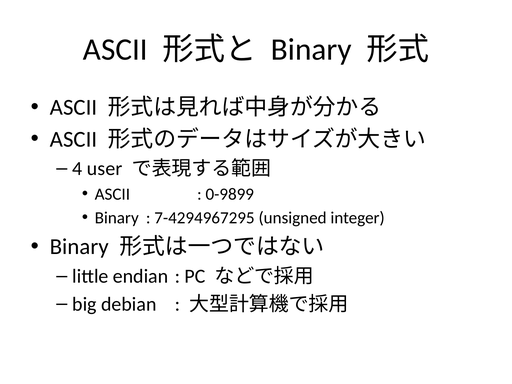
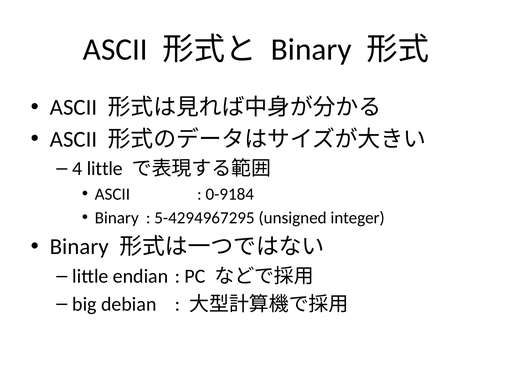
4 user: user -> little (105, 169)
0-9899: 0-9899 -> 0-9184 (230, 194)
7-4294967295: 7-4294967295 -> 5-4294967295 (204, 218)
